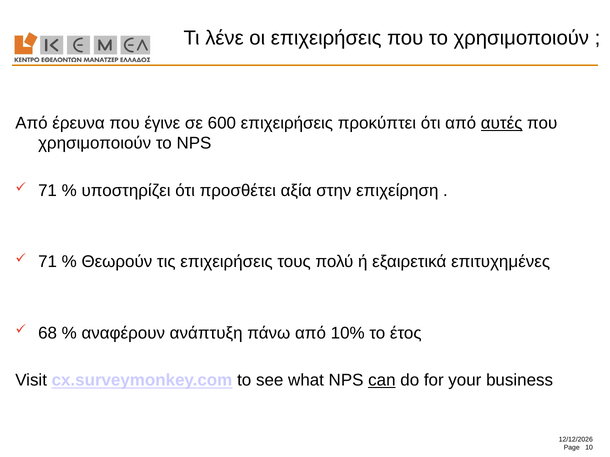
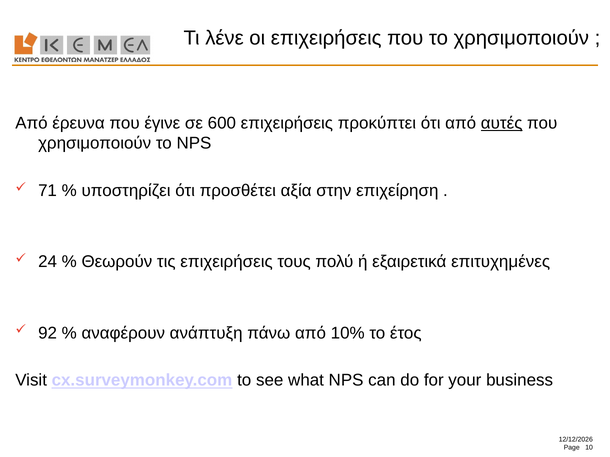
71: 71 -> 24 (48, 262)
68: 68 -> 92 (48, 333)
can underline: present -> none (382, 381)
